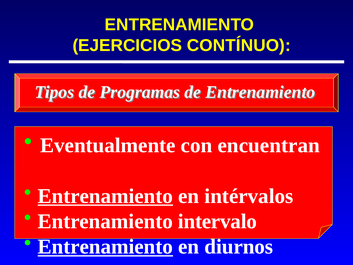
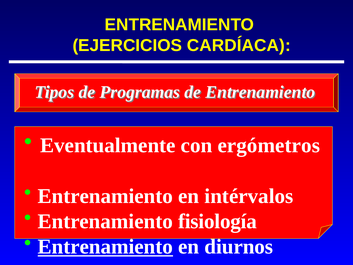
CONTÍNUO: CONTÍNUO -> CARDÍACA (239, 45)
encuentran: encuentran -> ergómetros (269, 145)
Entrenamiento underline: present -> none (105, 196)
intervalo: intervalo -> fisiología (217, 221)
